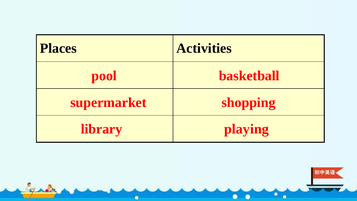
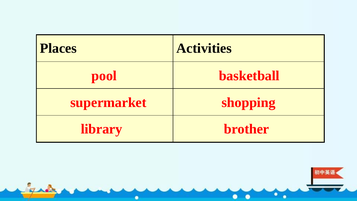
playing: playing -> brother (247, 129)
